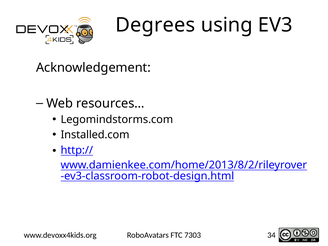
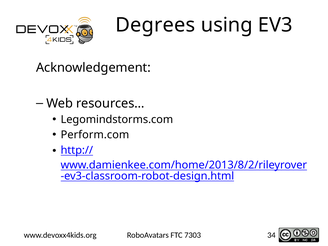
Installed.com: Installed.com -> Perform.com (95, 135)
